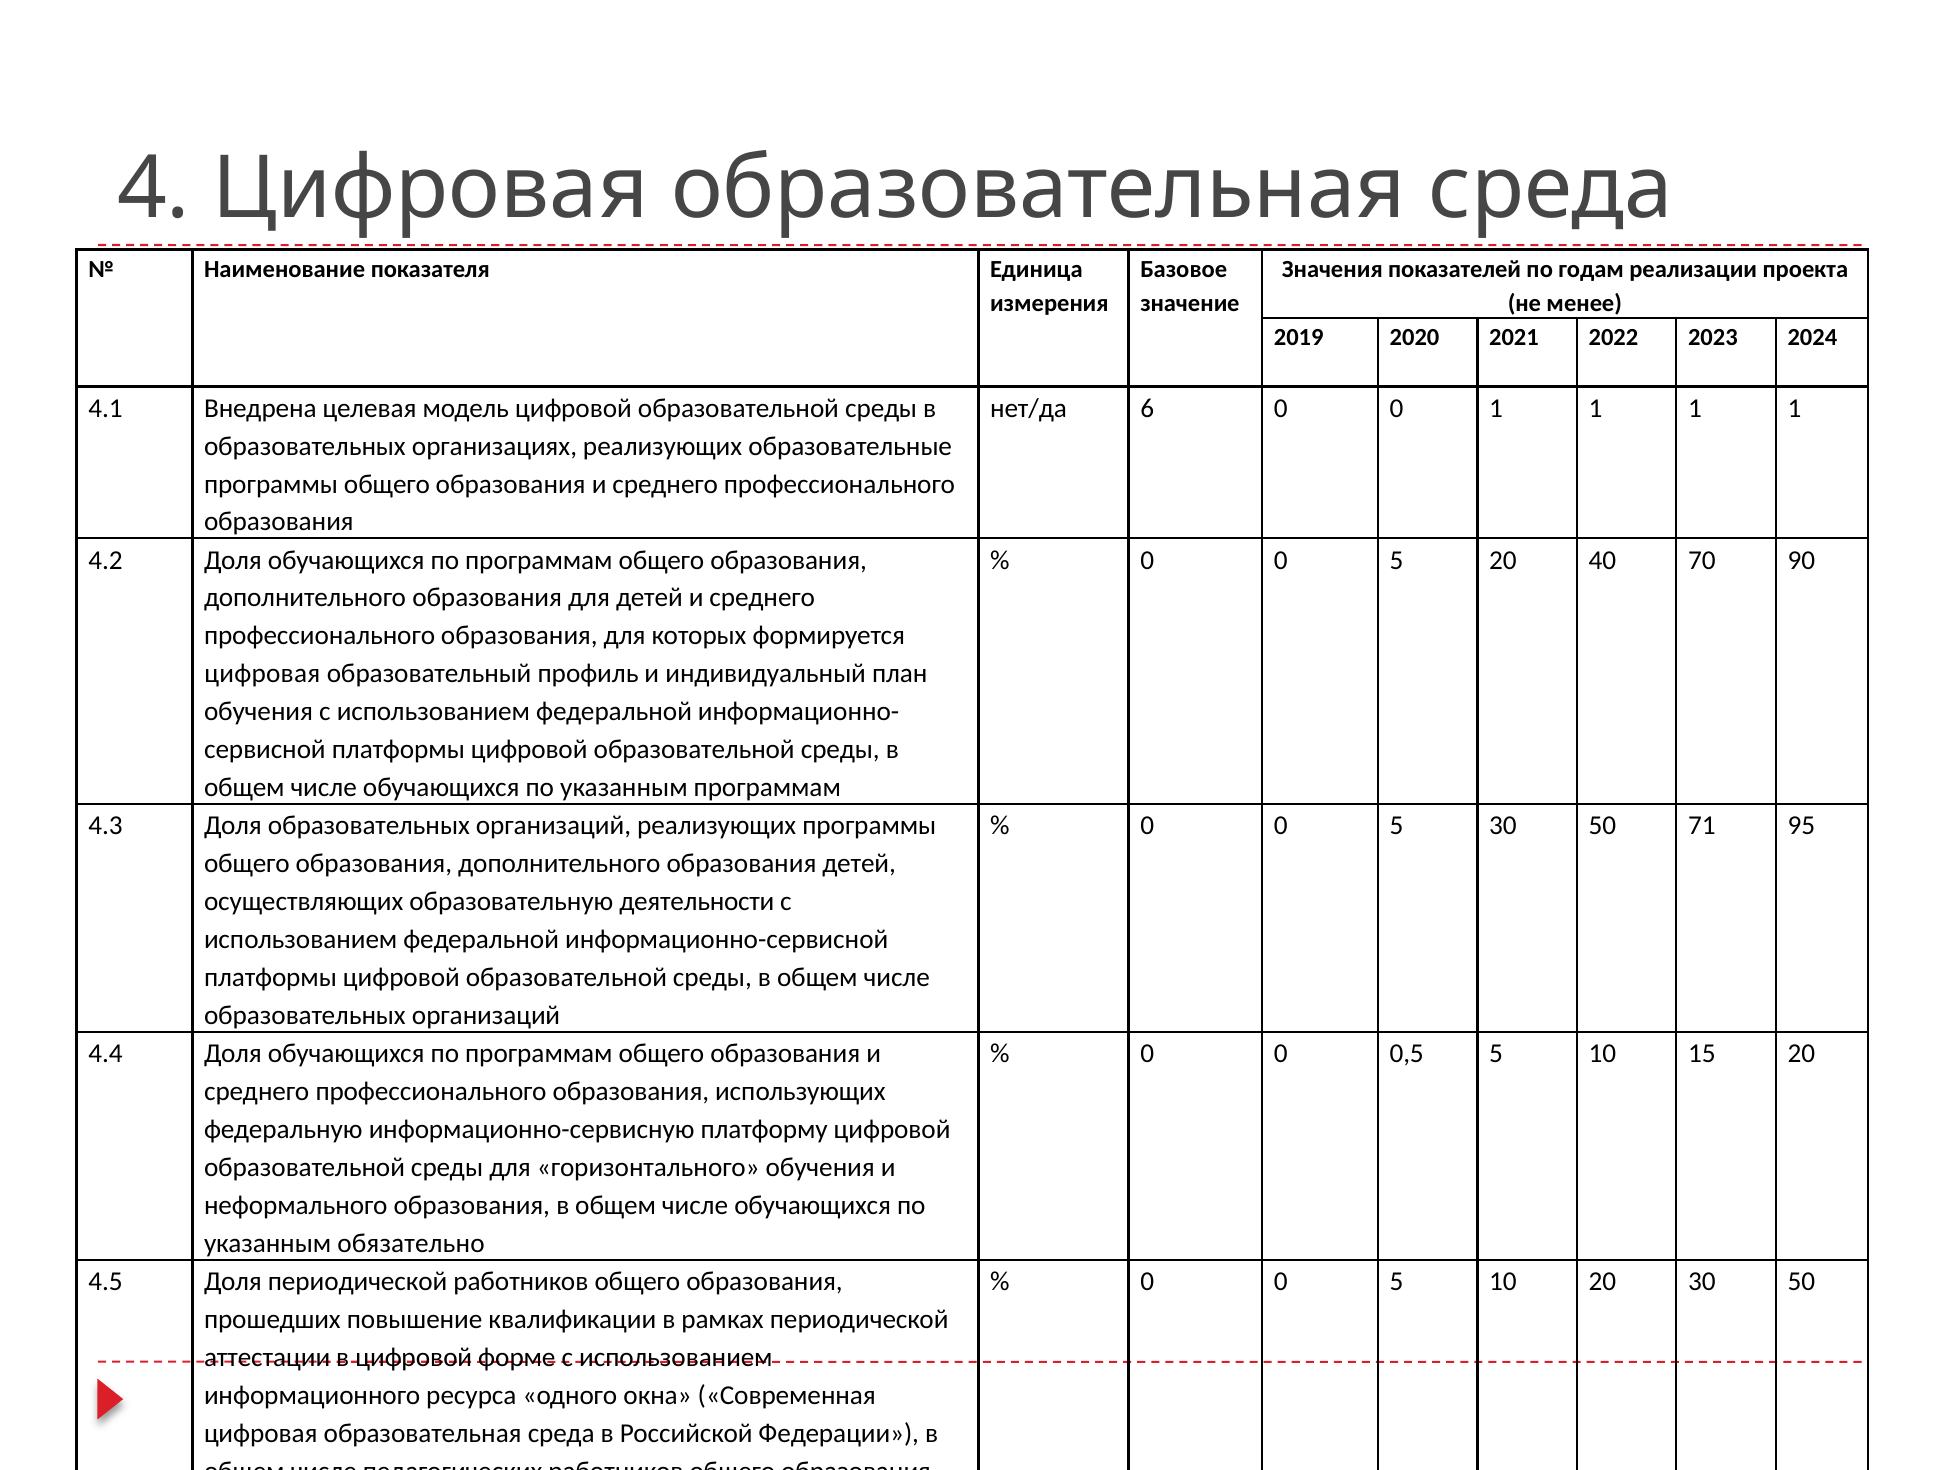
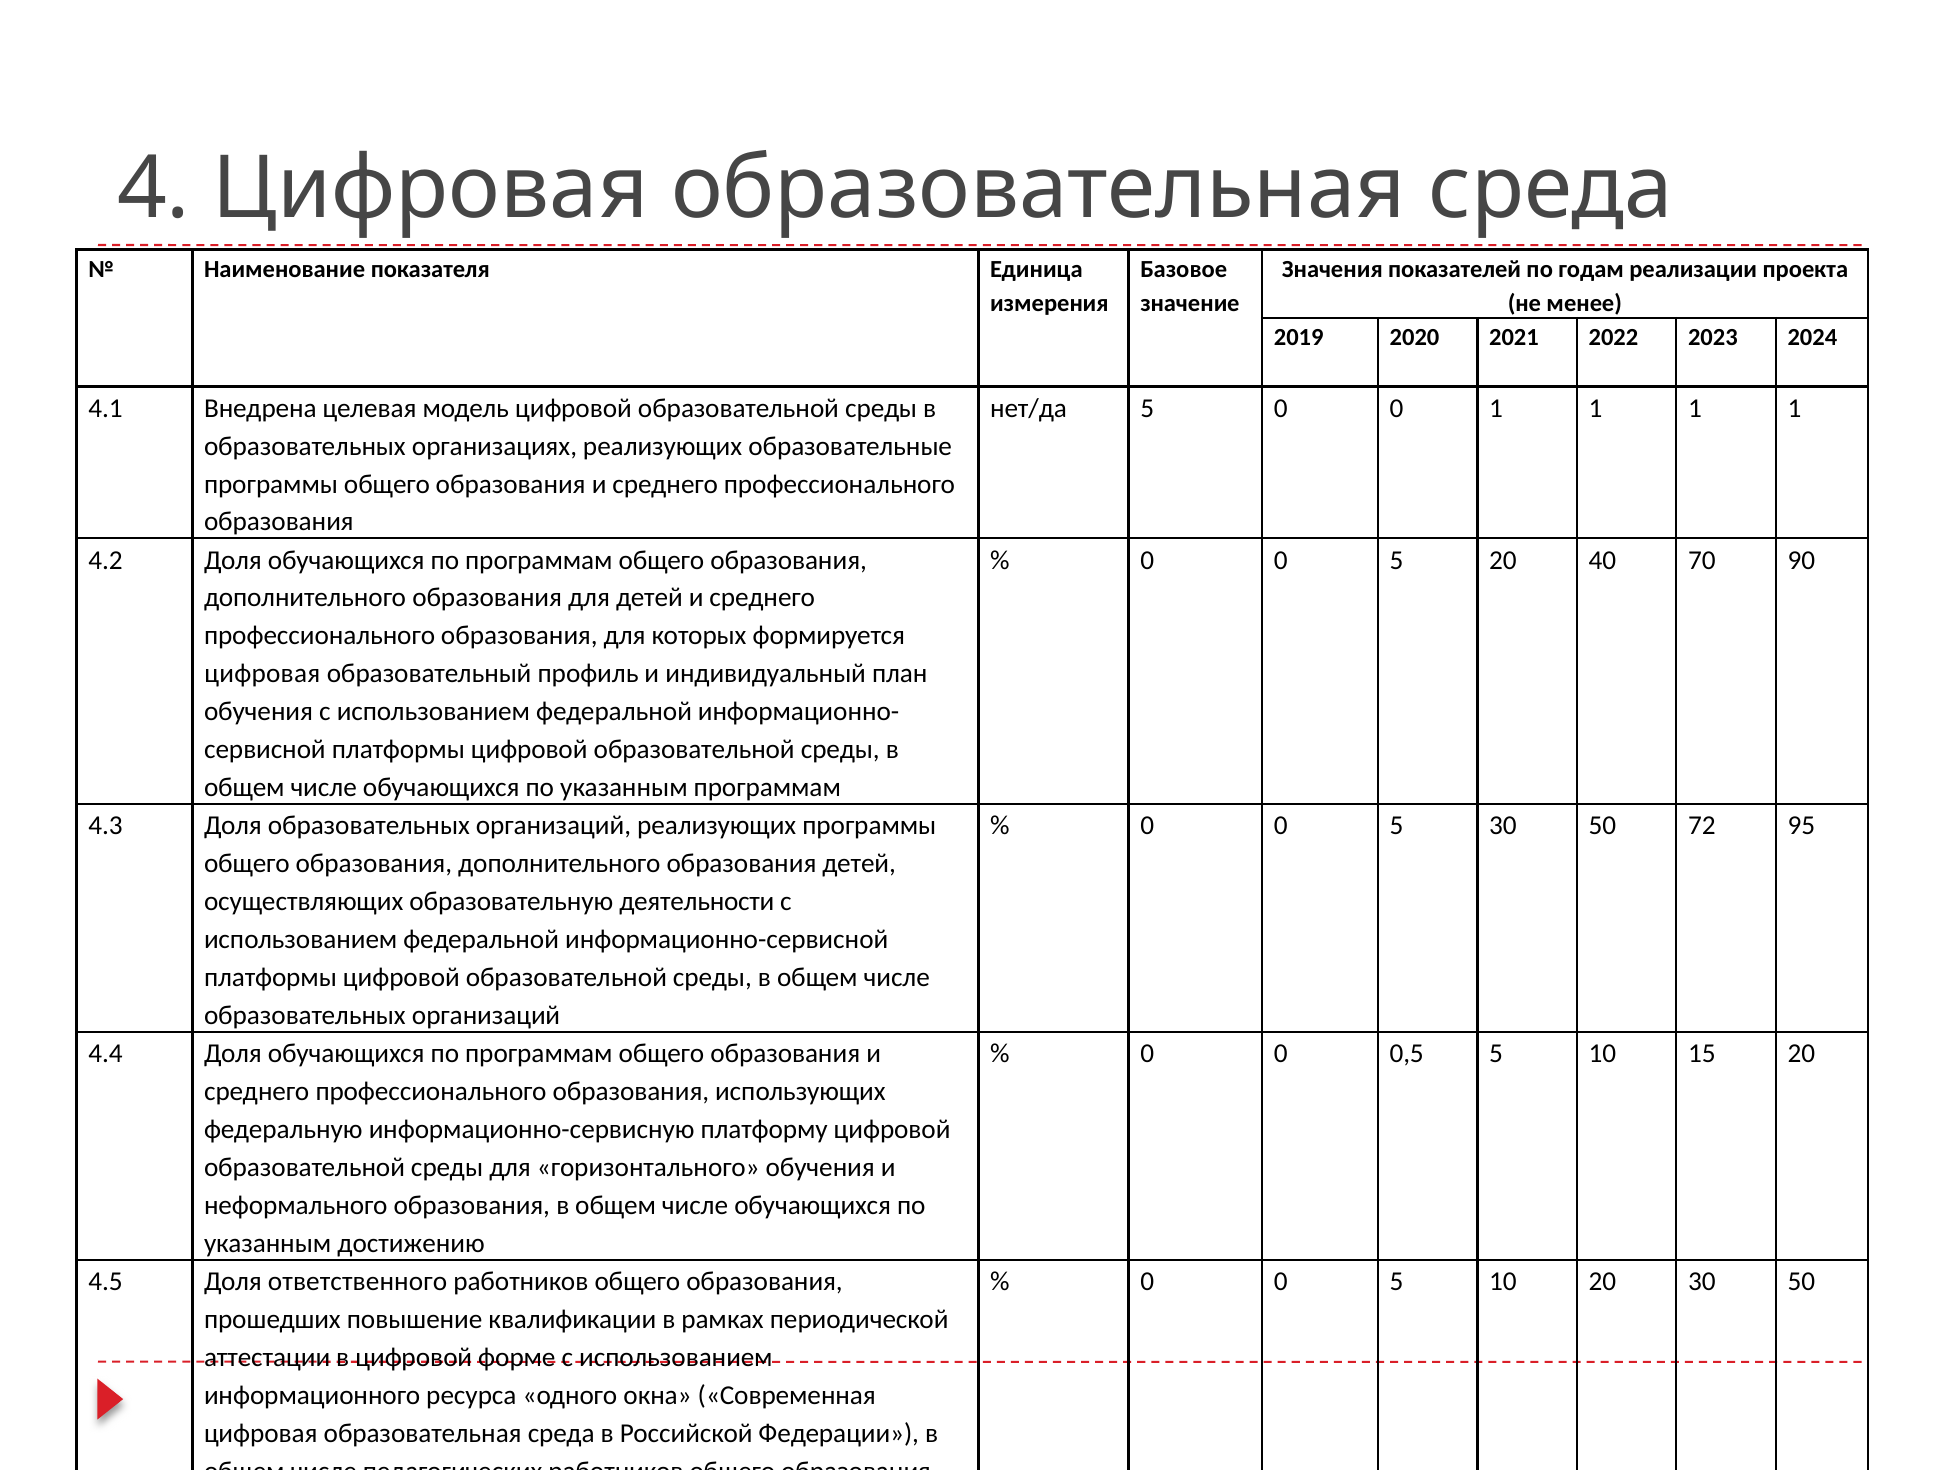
нет/да 6: 6 -> 5 (1147, 408)
71: 71 -> 72 (1702, 826)
обязательно: обязательно -> достижению (411, 1244)
Доля периодической: периодической -> ответственного (358, 1282)
